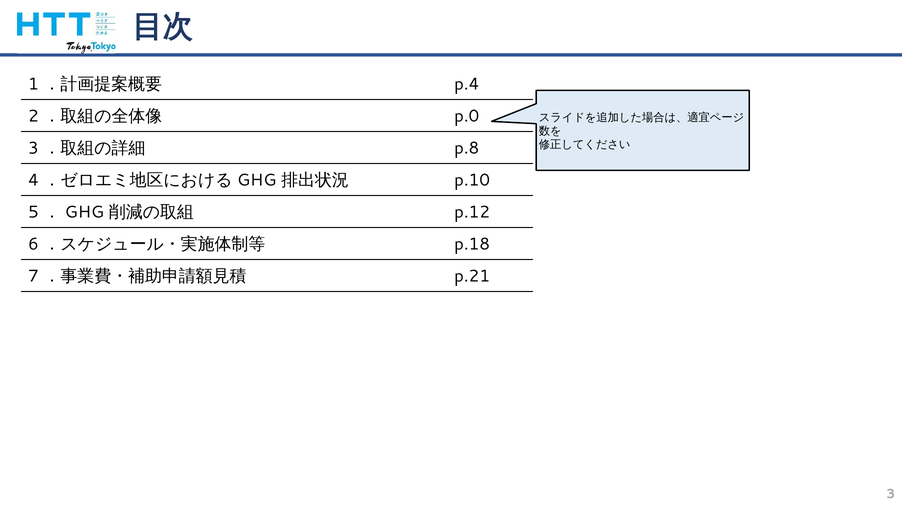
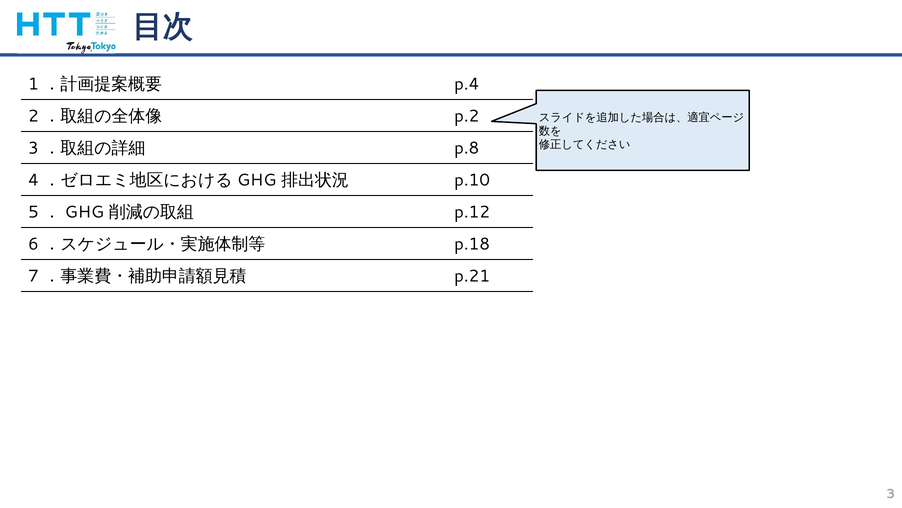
p.0: p.0 -> p.2 (467, 116)
